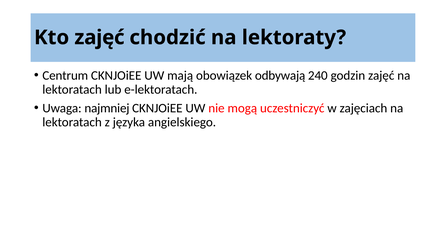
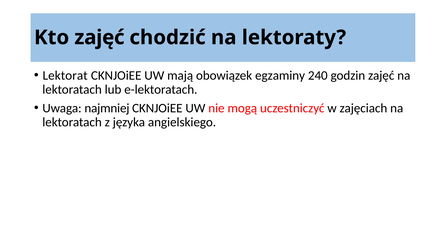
Centrum: Centrum -> Lektorat (65, 75)
odbywają: odbywają -> egzaminy (280, 75)
